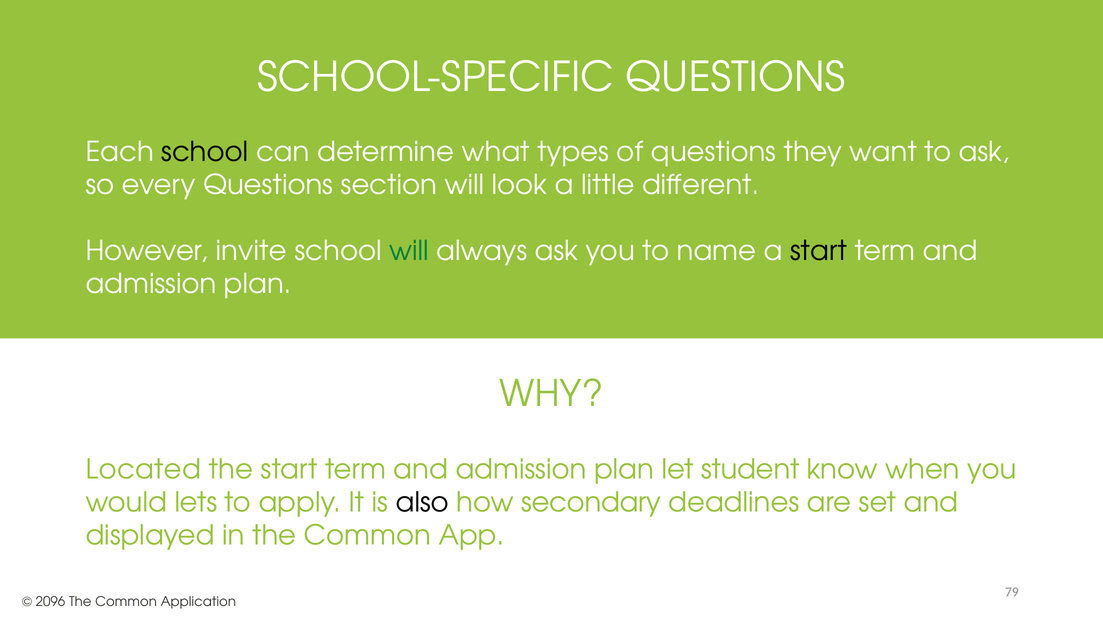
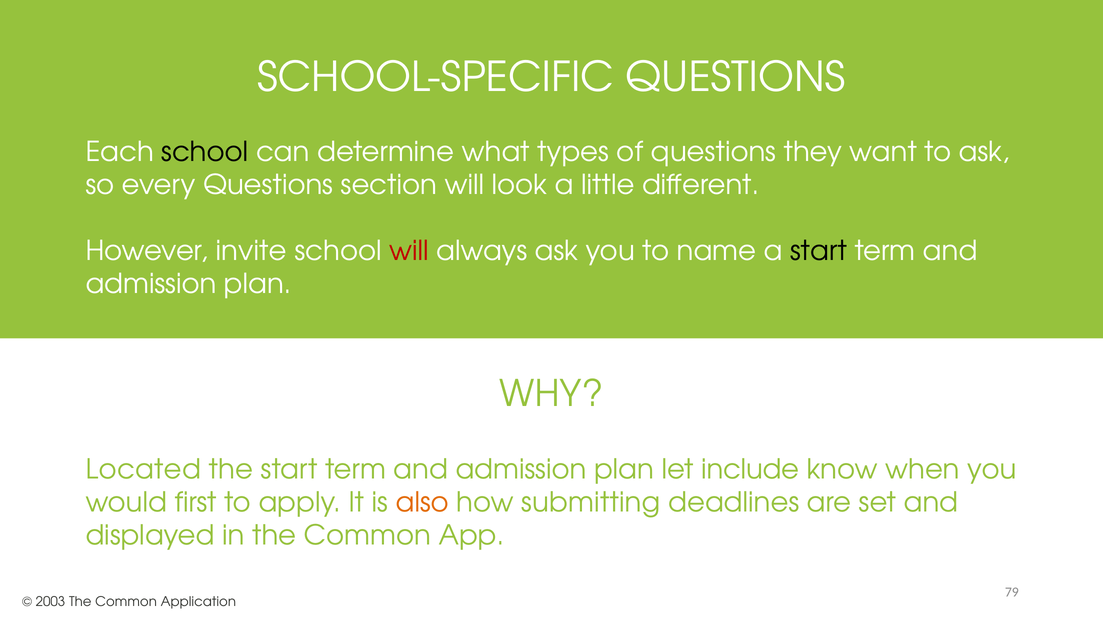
will colour: green -> red (409, 251)
student: student -> include (750, 470)
lets: lets -> first (196, 503)
also colour: black -> orange (422, 503)
secondary: secondary -> submitting (591, 503)
2096: 2096 -> 2003 (50, 603)
